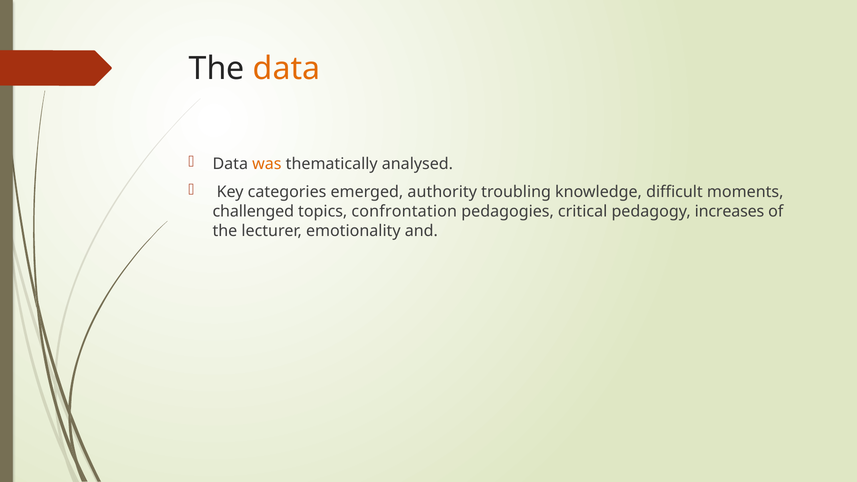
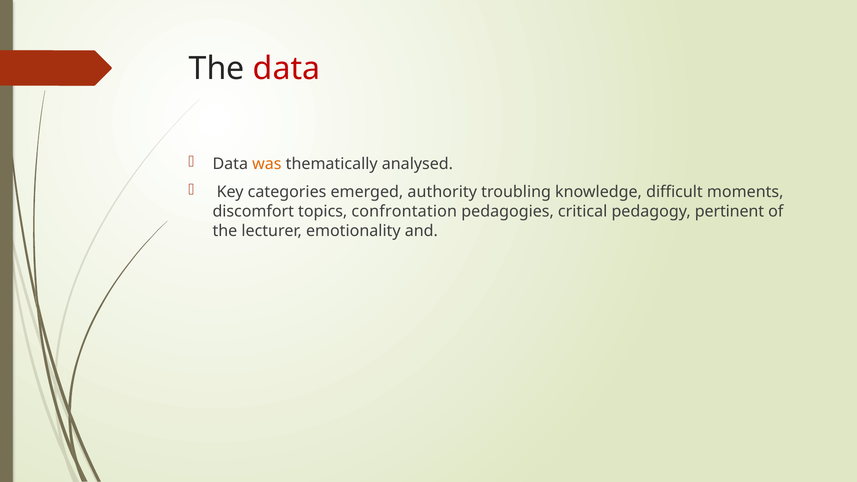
data colour: orange -> red (287, 69)
challenged: challenged -> discomfort (253, 211)
increases: increases -> pertinent (729, 211)
